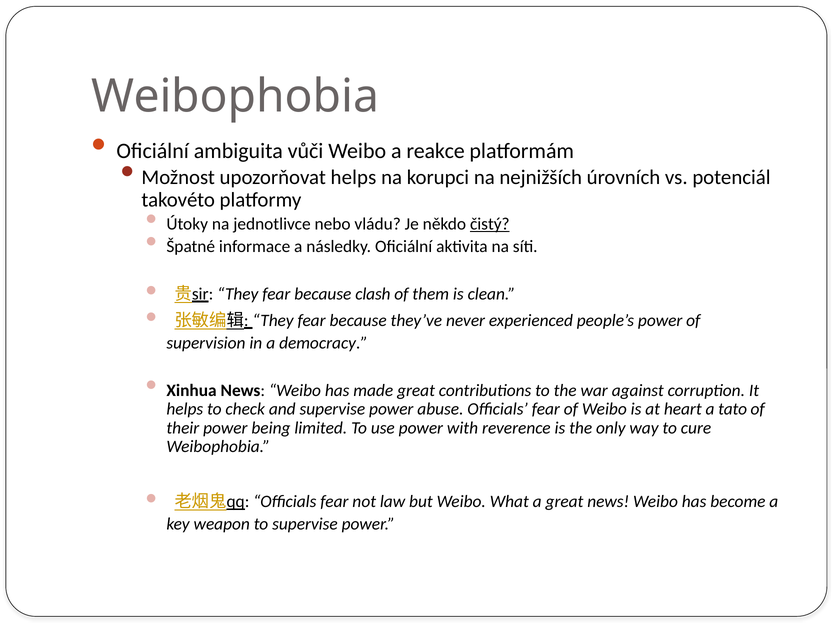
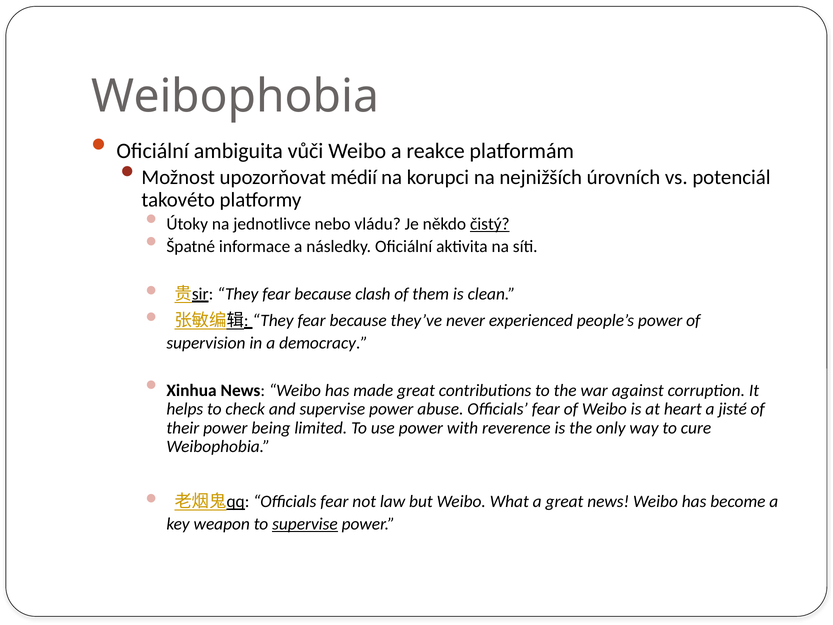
upozorňovat helps: helps -> médií (354, 178)
tato: tato -> jisté (733, 409)
supervise underline: none -> present (305, 524)
